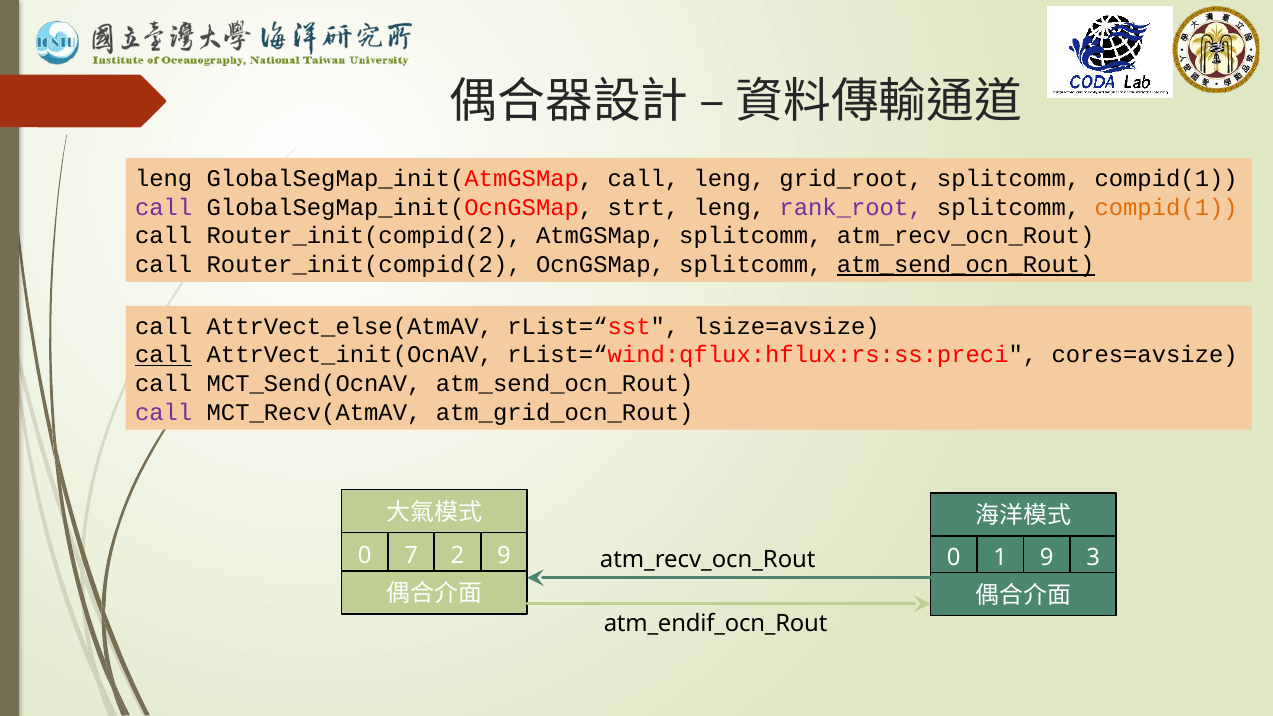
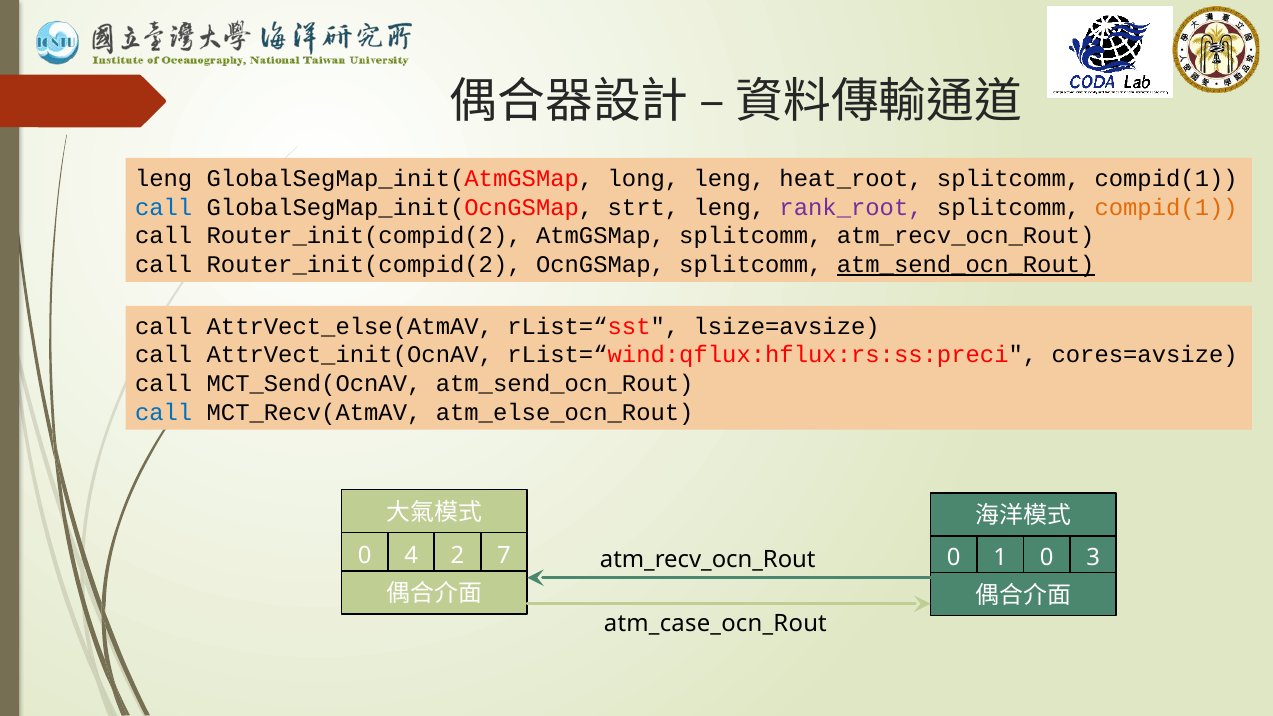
GlobalSegMap_init(AtmGSMap call: call -> long (643, 179)
grid_root: grid_root -> heat_root (851, 179)
call colour: purple -> blue (164, 207)
call underline: present -> none (164, 355)
call colour: purple -> blue (164, 412)
atm_grid_ocn_Rout: atm_grid_ocn_Rout -> atm_else_ocn_Rout (565, 412)
7: 7 -> 4 (411, 556)
2 9: 9 -> 7 (504, 556)
1 9: 9 -> 0 (1047, 557)
atm_endif_ocn_Rout: atm_endif_ocn_Rout -> atm_case_ocn_Rout (715, 624)
